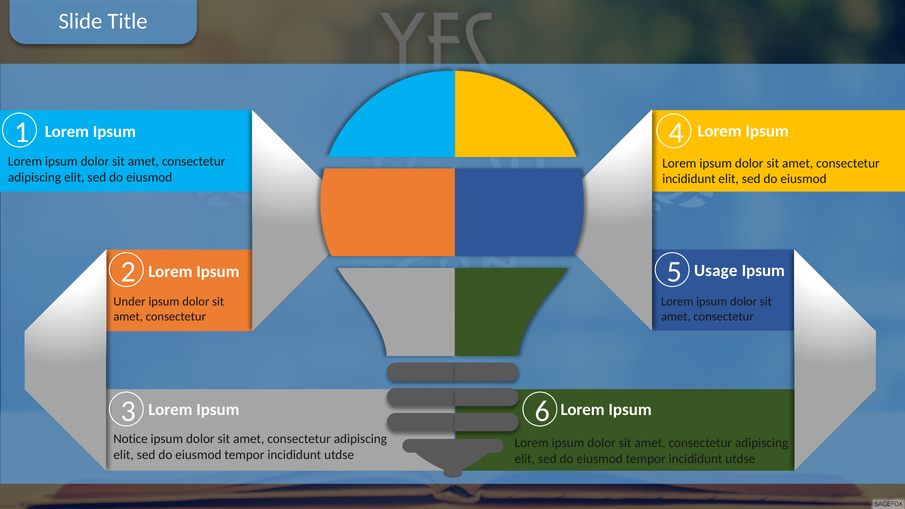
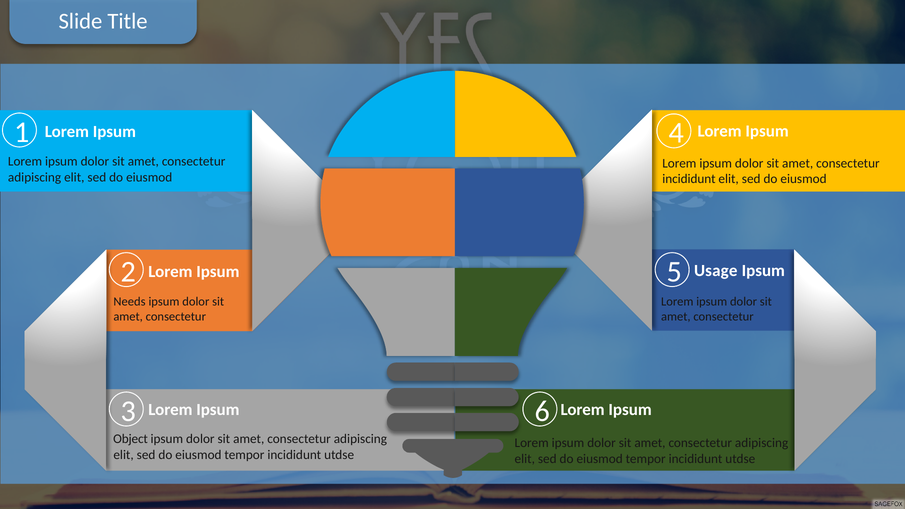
Under: Under -> Needs (129, 302)
Notice: Notice -> Object (131, 439)
